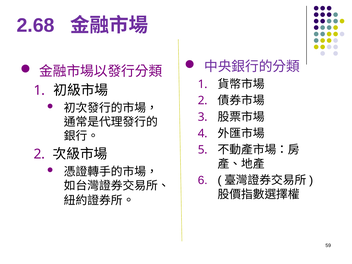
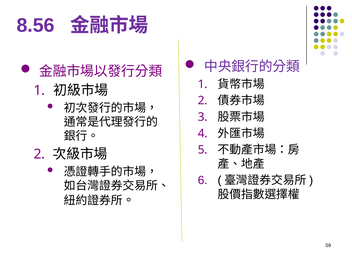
2.68: 2.68 -> 8.56 (36, 25)
